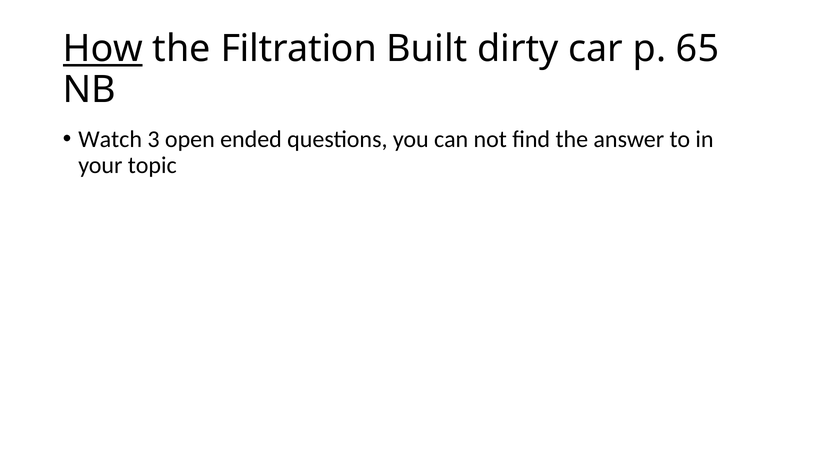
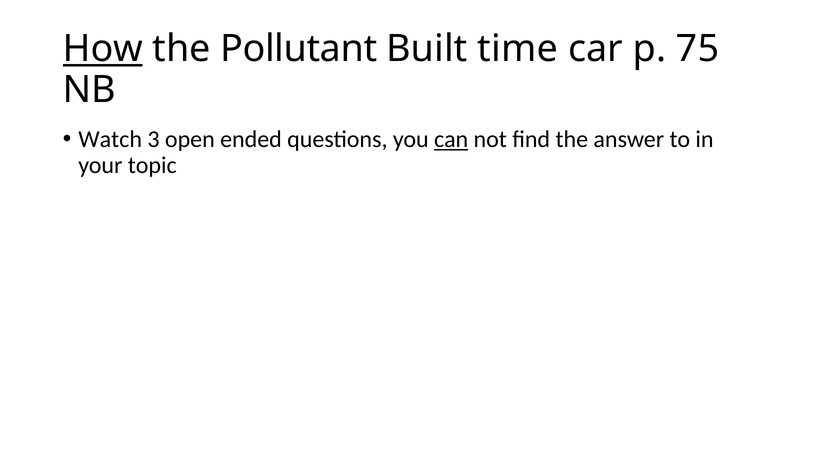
Filtration: Filtration -> Pollutant (299, 49)
dirty: dirty -> time (518, 49)
65: 65 -> 75 (698, 49)
can underline: none -> present (451, 139)
